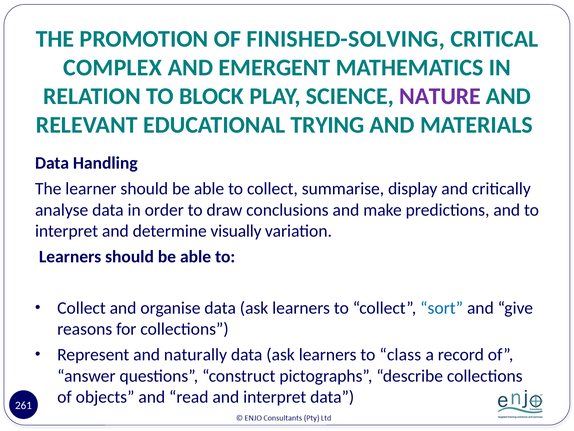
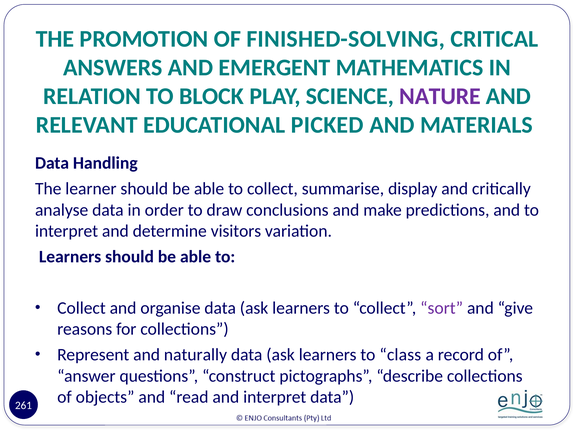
COMPLEX: COMPLEX -> ANSWERS (113, 68)
TRYING: TRYING -> PICKED (327, 125)
visually: visually -> visitors (236, 231)
sort colour: blue -> purple (442, 308)
